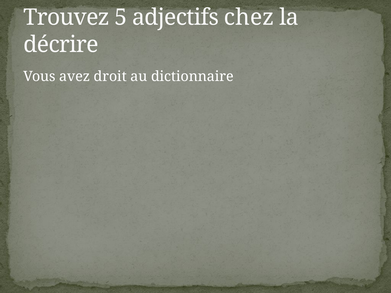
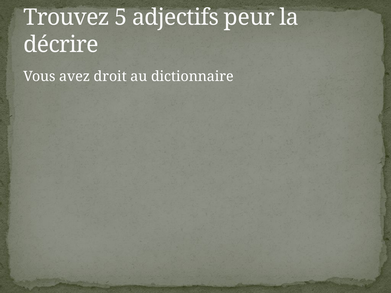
chez: chez -> peur (249, 17)
